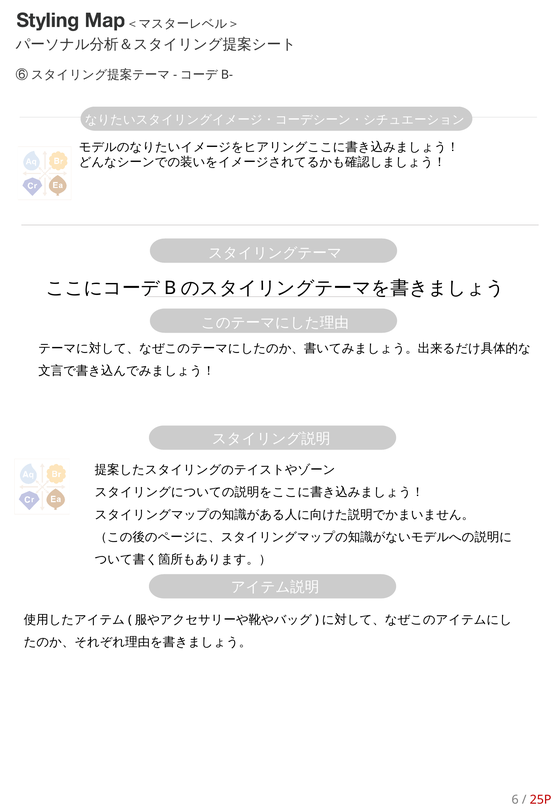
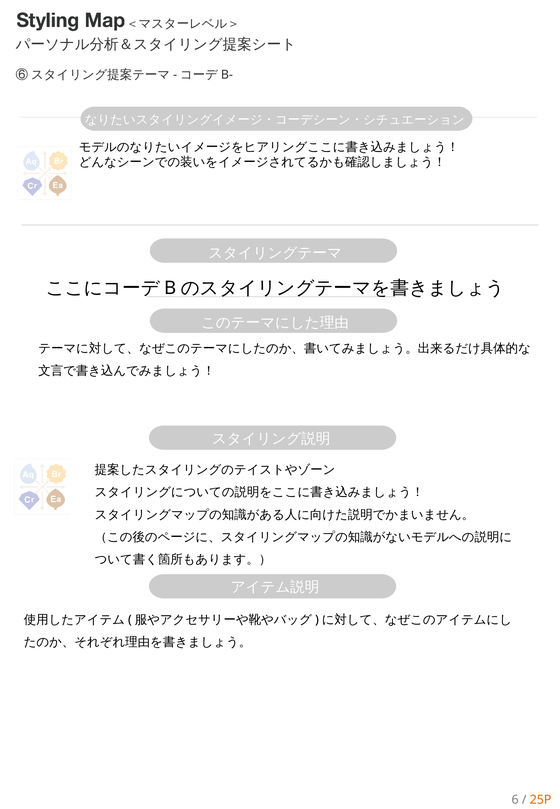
25P colour: red -> orange (541, 799)
